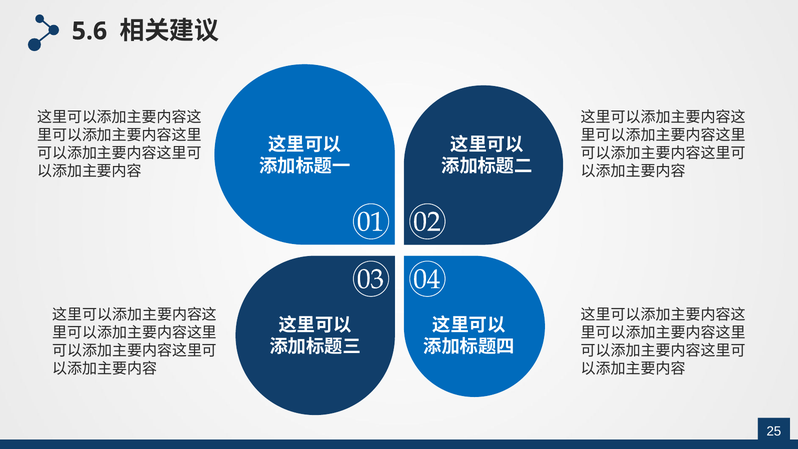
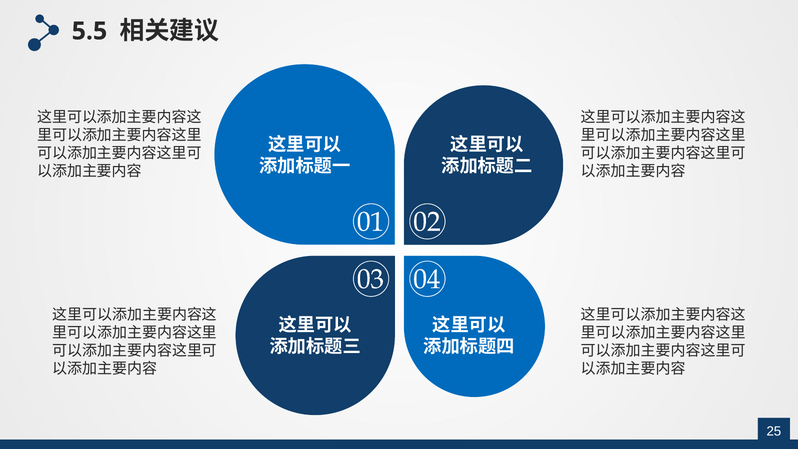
5.6: 5.6 -> 5.5 (89, 31)
